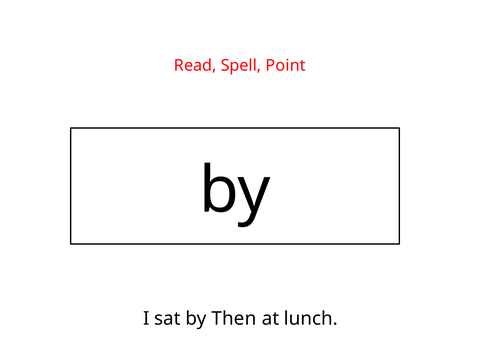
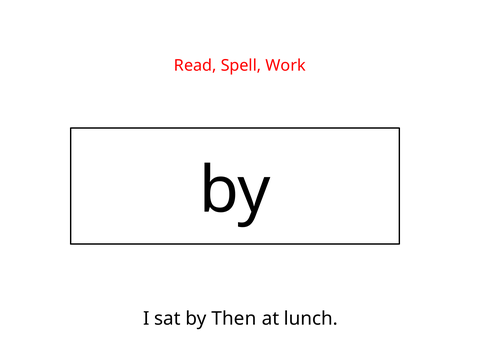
Point: Point -> Work (286, 66)
